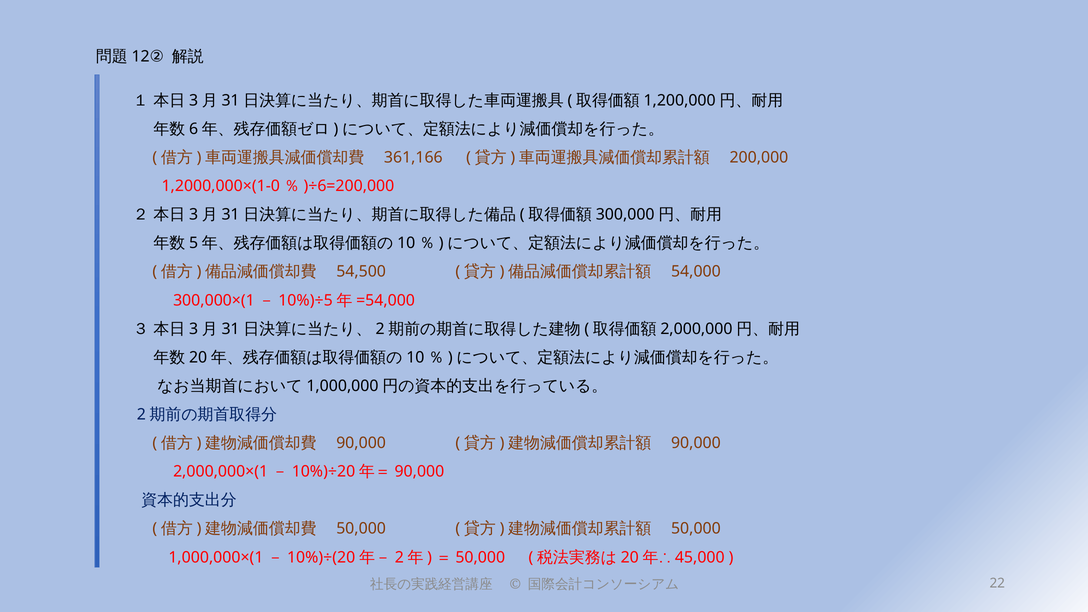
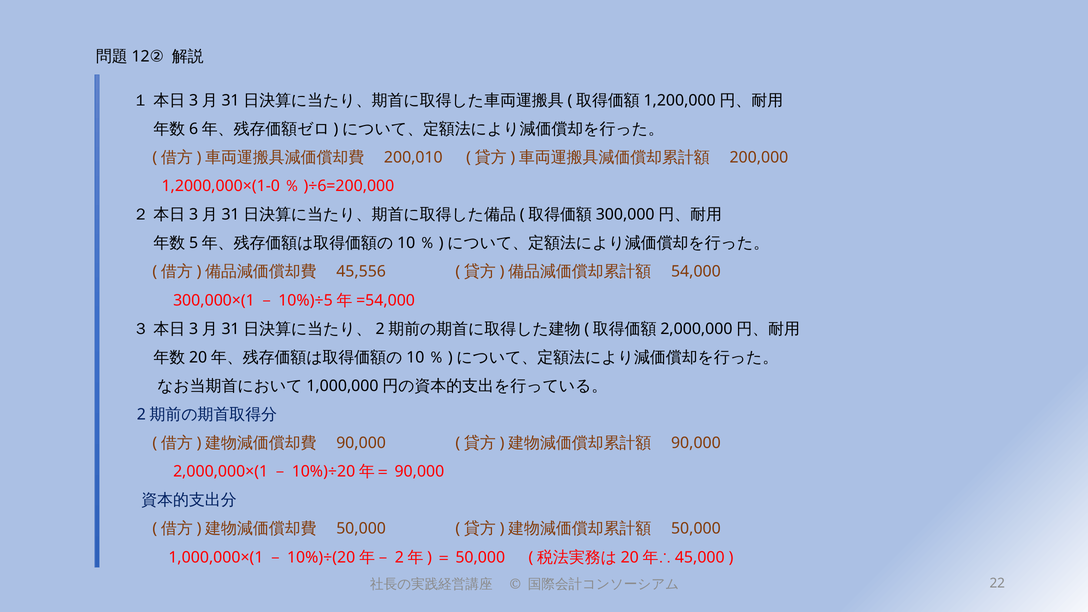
361,166: 361,166 -> 200,010 (413, 157)
54,500: 54,500 -> 45,556 (361, 272)
